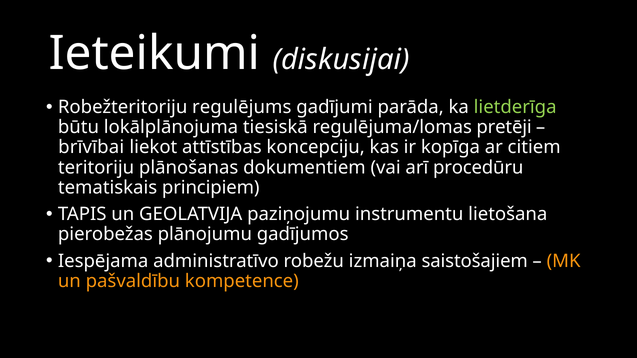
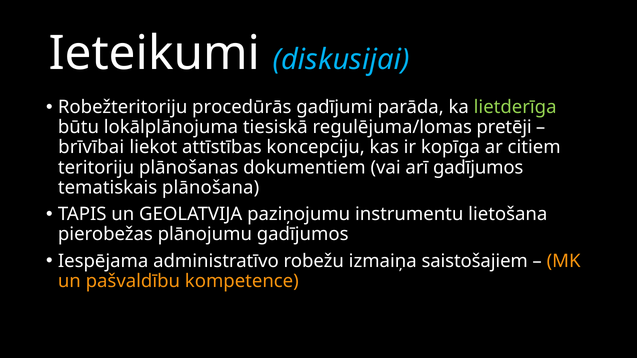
diskusijai colour: white -> light blue (341, 60)
regulējums: regulējums -> procedūrās (242, 107)
arī procedūru: procedūru -> gadījumos (478, 168)
principiem: principiem -> plānošana (211, 188)
